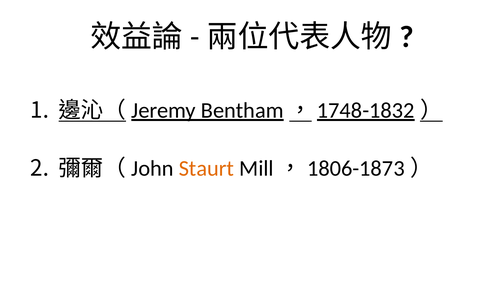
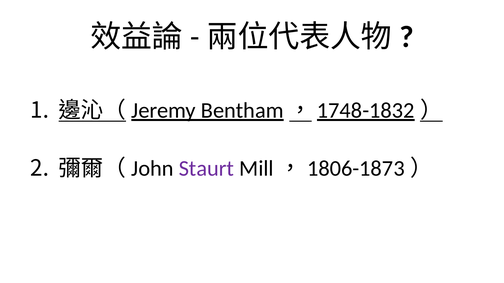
Staurt colour: orange -> purple (206, 169)
